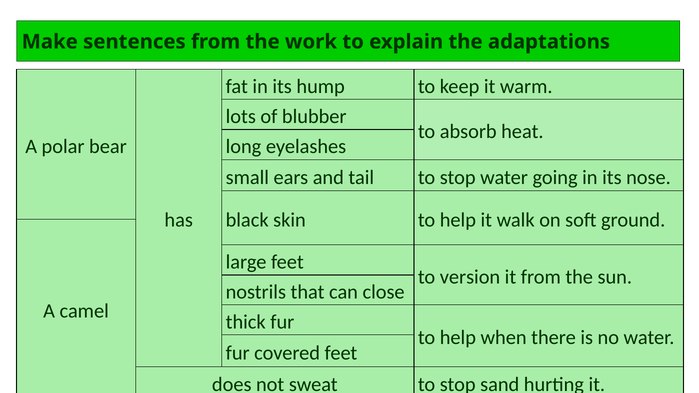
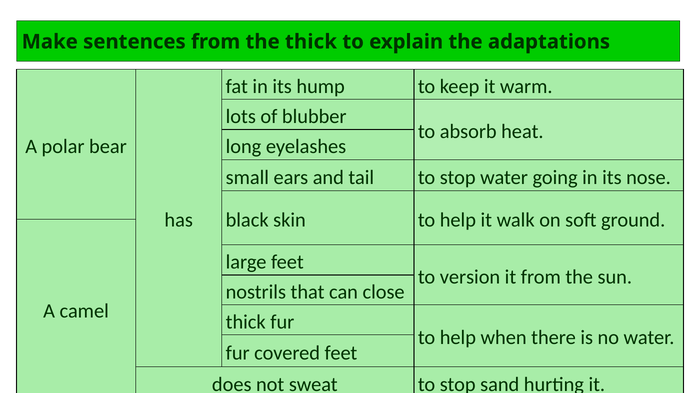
the work: work -> thick (311, 42)
